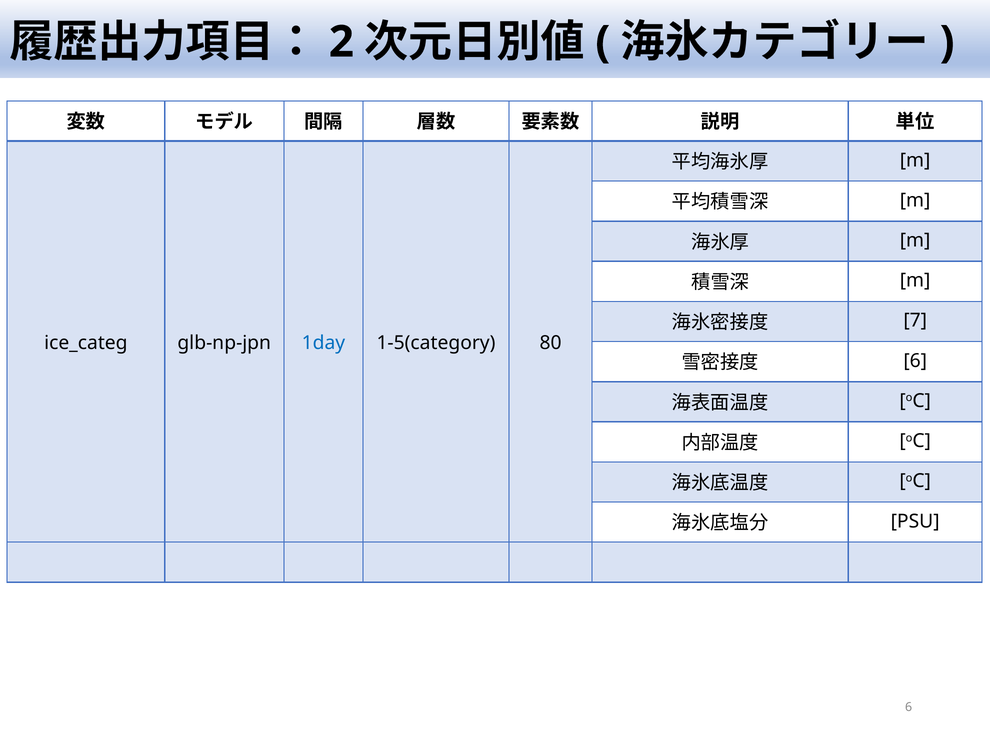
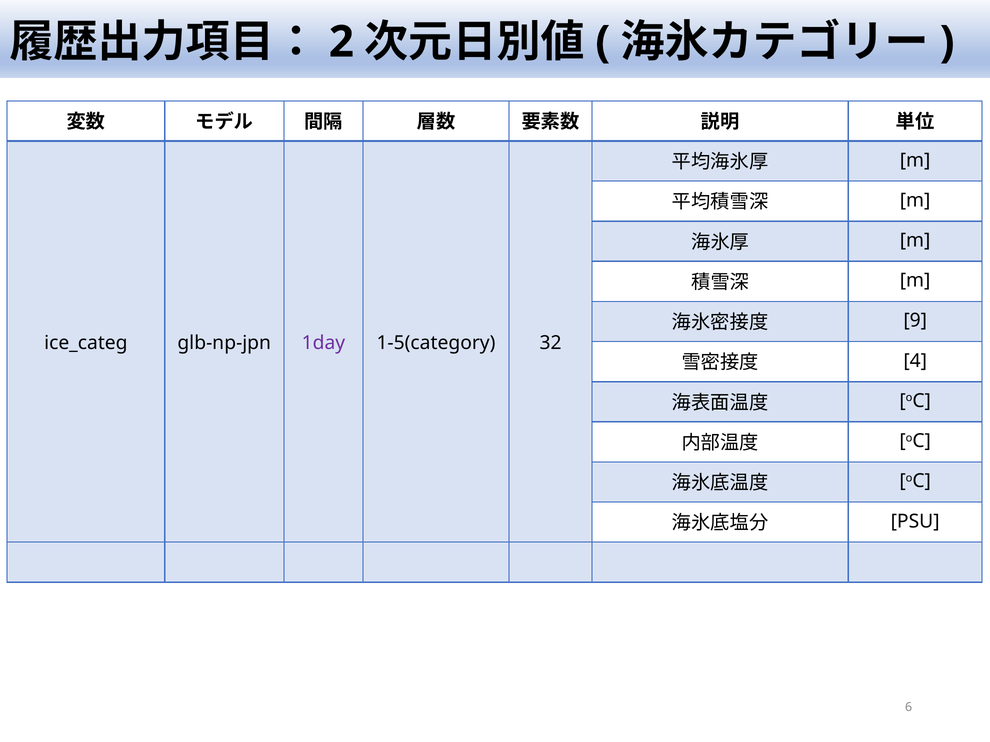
7: 7 -> 9 (915, 321)
1day colour: blue -> purple (323, 343)
80: 80 -> 32 (551, 343)
6: 6 -> 4 (915, 361)
